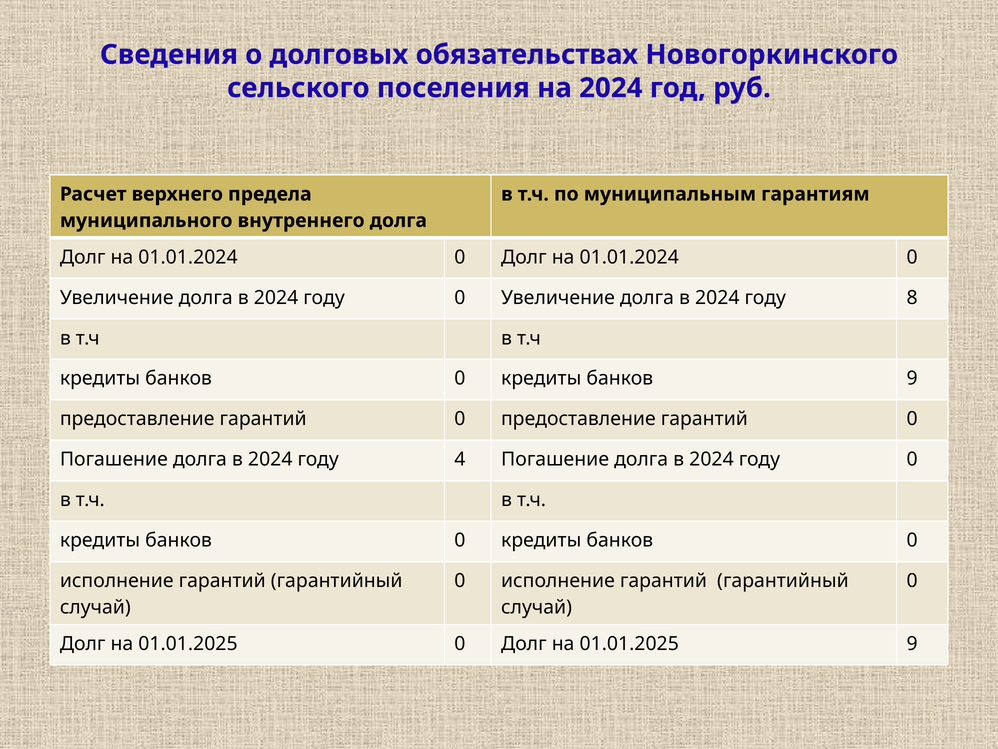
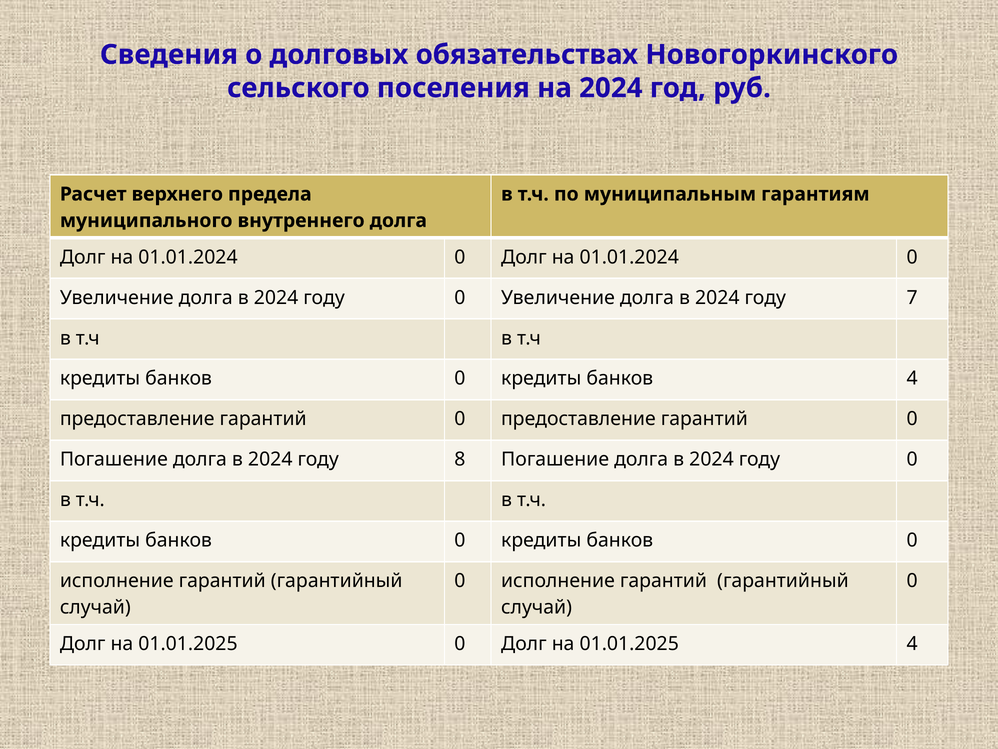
8: 8 -> 7 (912, 297)
банков 9: 9 -> 4 (912, 378)
4: 4 -> 8 (460, 459)
01.01.2025 9: 9 -> 4 (912, 644)
